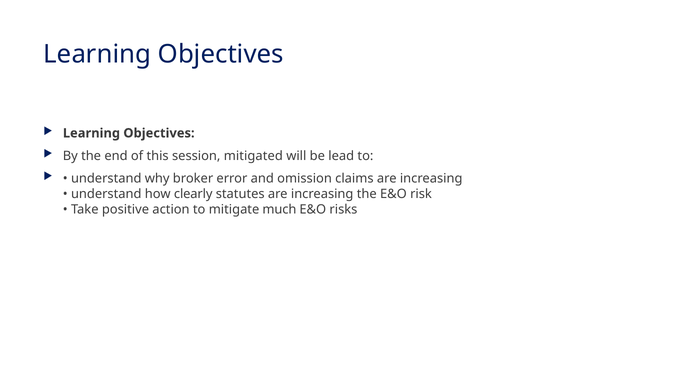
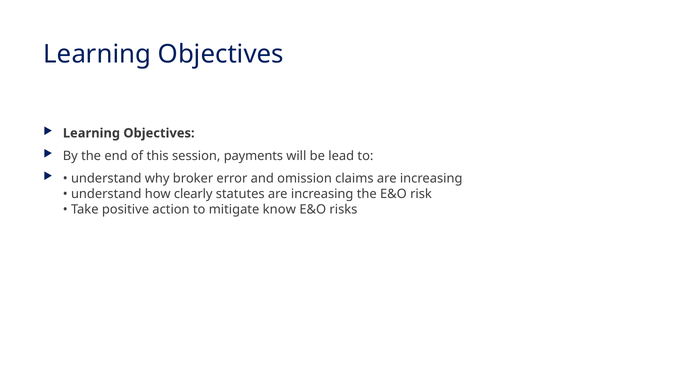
mitigated: mitigated -> payments (253, 156)
much: much -> know (279, 210)
